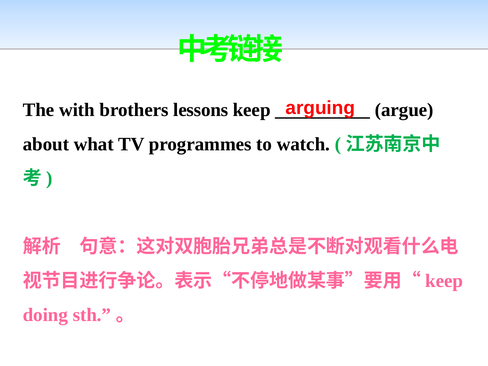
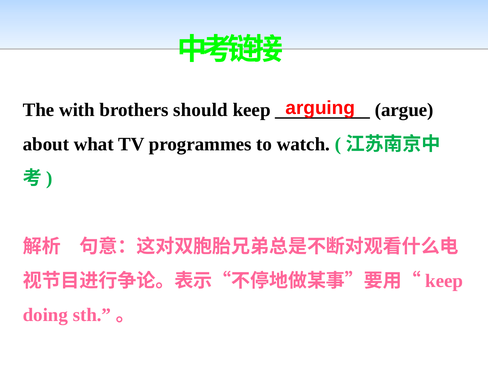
lessons: lessons -> should (201, 110)
